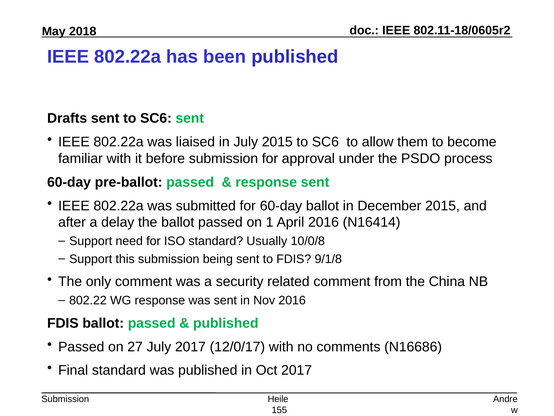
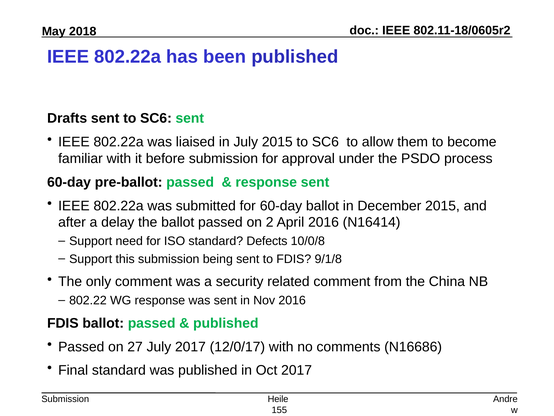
1: 1 -> 2 (270, 222)
Usually: Usually -> Defects (267, 241)
